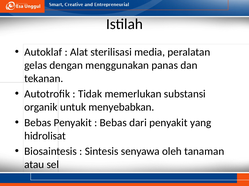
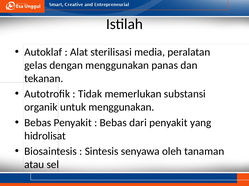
untuk menyebabkan: menyebabkan -> menggunakan (121, 108)
